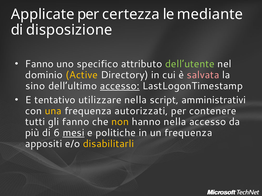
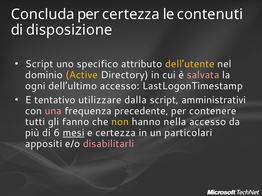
Applicate: Applicate -> Concluda (43, 14)
mediante: mediante -> contenuti (210, 14)
Fanno: Fanno -> Script (39, 64)
dell’utente colour: light green -> yellow (190, 64)
sino: sino -> ogni (35, 86)
accesso underline: present -> none (120, 86)
utilizzare nella: nella -> dalla (136, 100)
una colour: yellow -> pink (53, 111)
autorizzati: autorizzati -> precedente (141, 111)
e politiche: politiche -> certezza (116, 133)
un frequenza: frequenza -> particolari (188, 133)
disabilitarli colour: yellow -> pink (108, 144)
